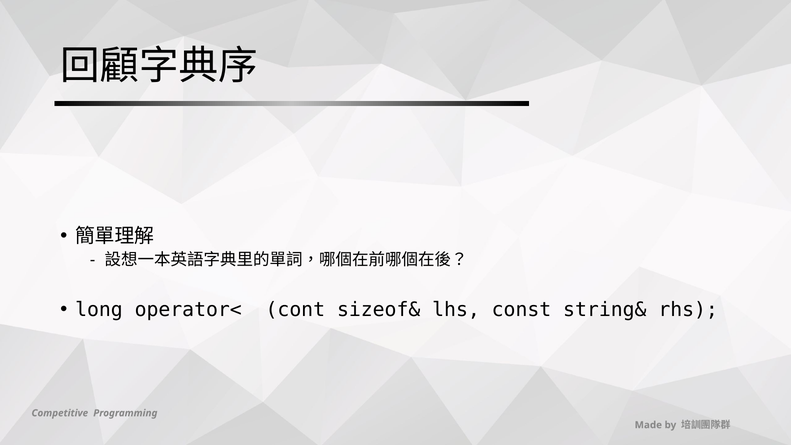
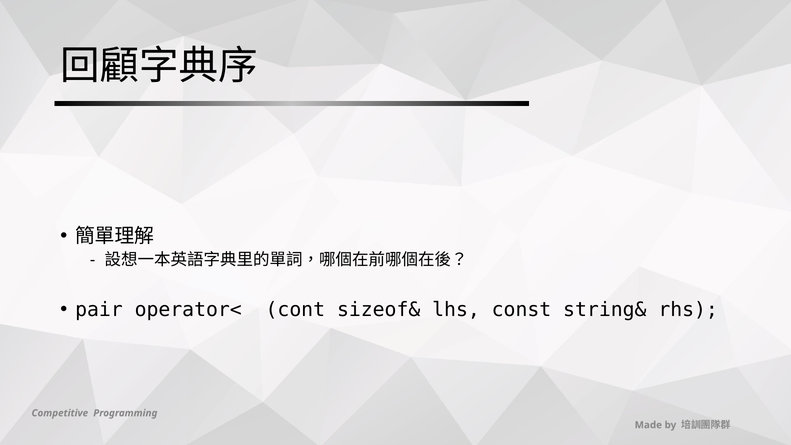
long: long -> pair (99, 309)
